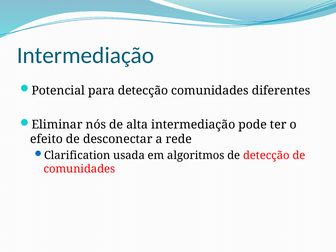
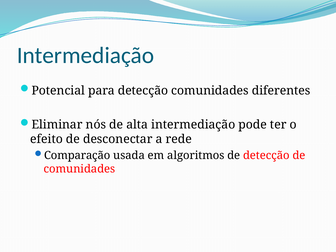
Clarification: Clarification -> Comparação (77, 155)
